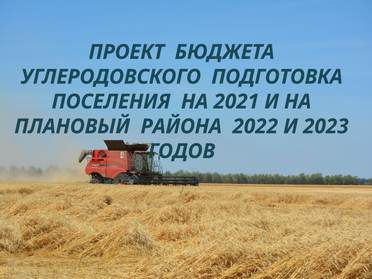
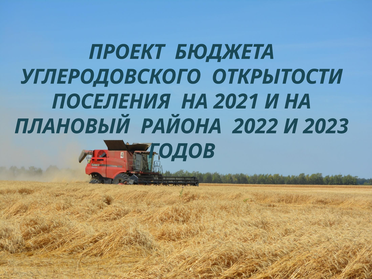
ПОДГОТОВКА: ПОДГОТОВКА -> ОТКРЫТОСТИ (277, 77)
